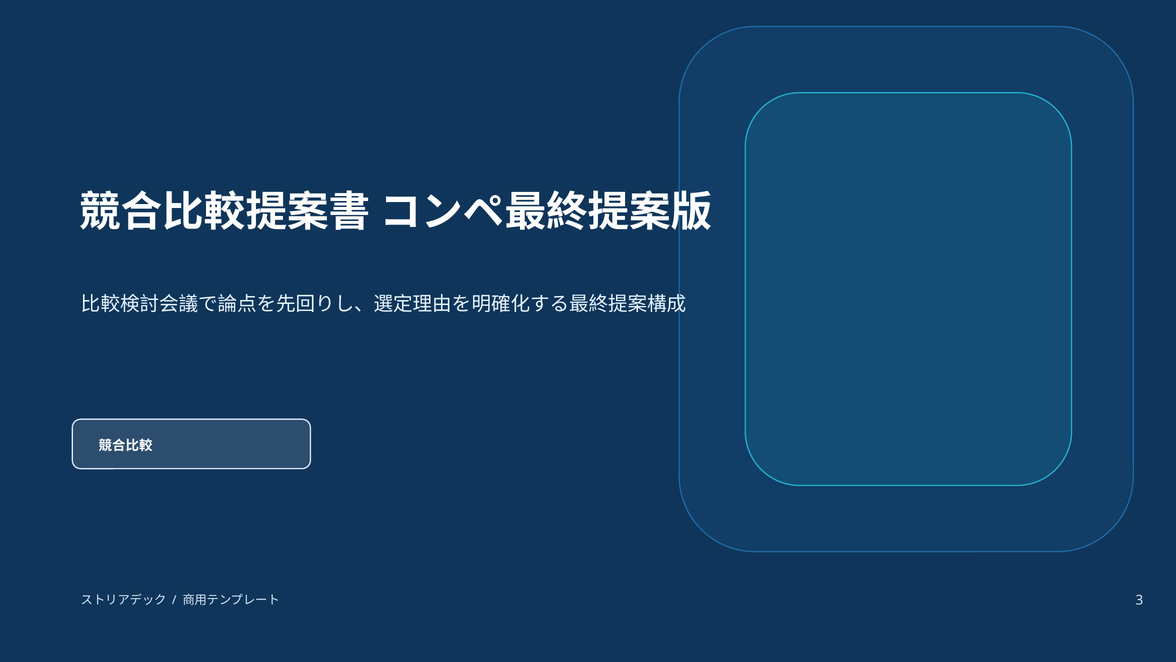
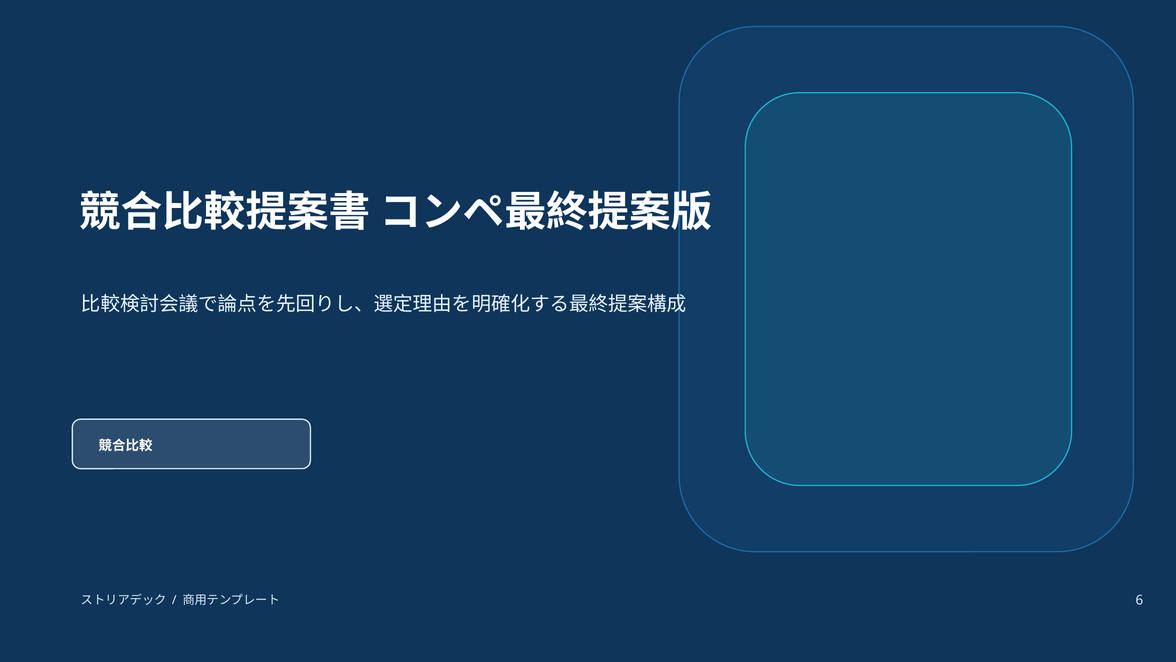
3: 3 -> 6 (1139, 600)
